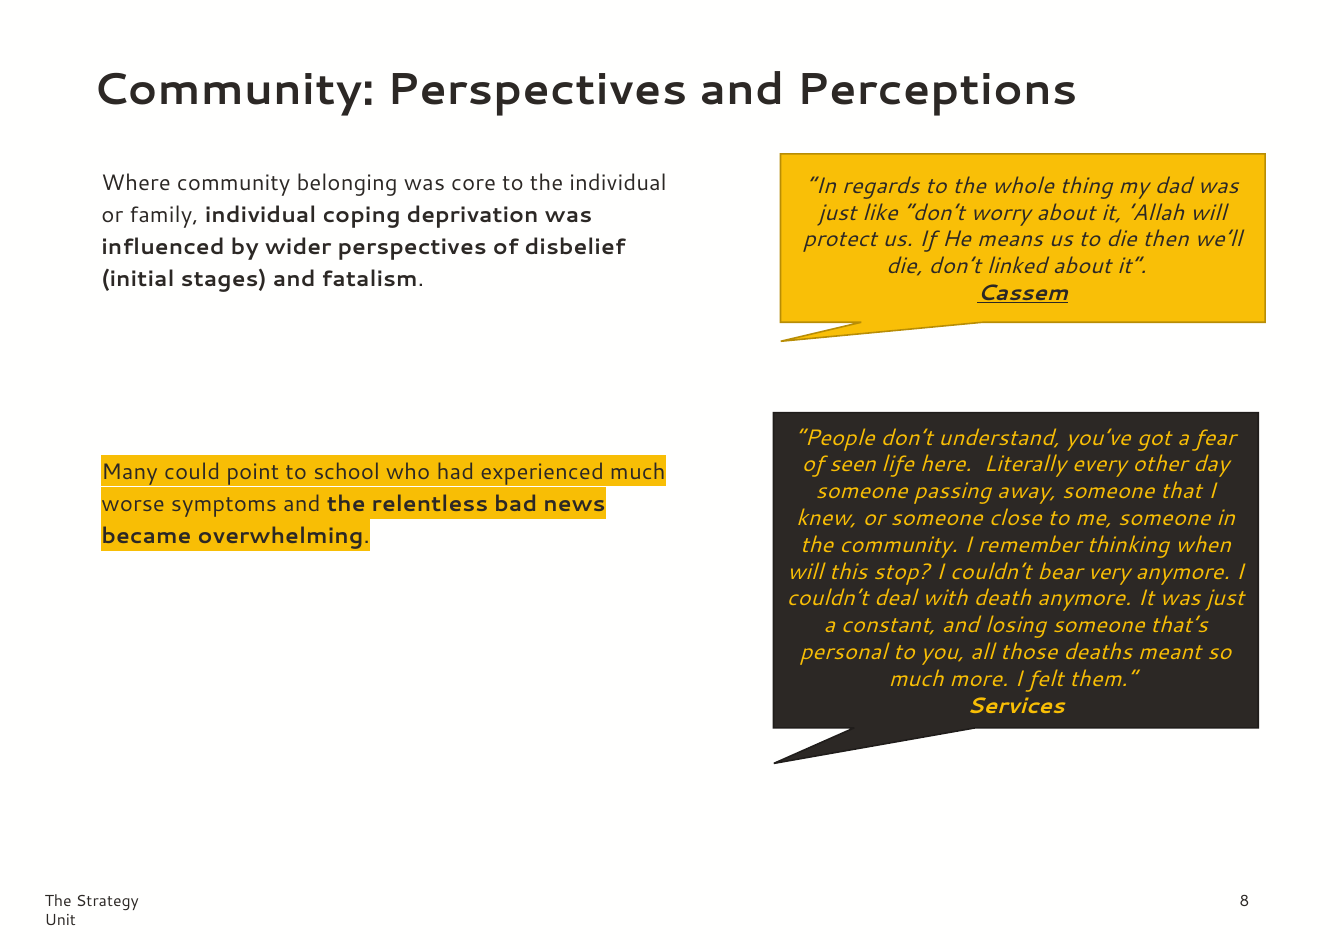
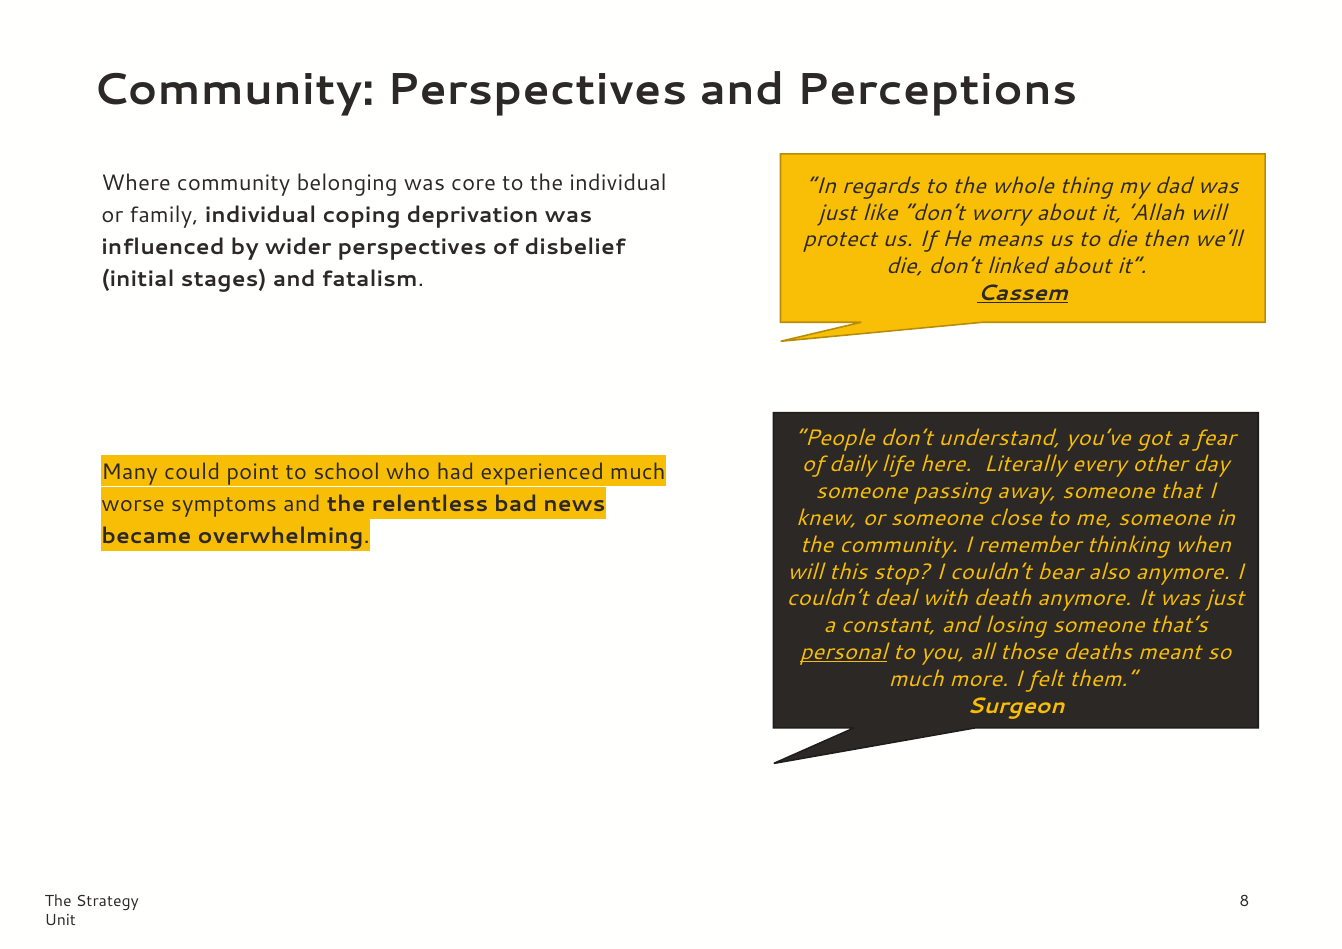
seen: seen -> daily (853, 465)
very: very -> also (1109, 572)
personal underline: none -> present (844, 652)
Services: Services -> Surgeon (1016, 706)
